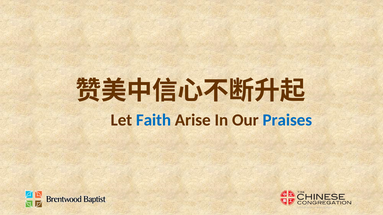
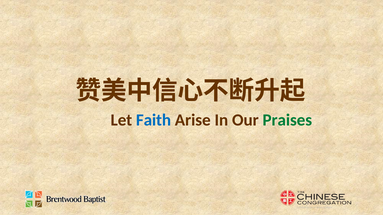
Praises colour: blue -> green (287, 120)
